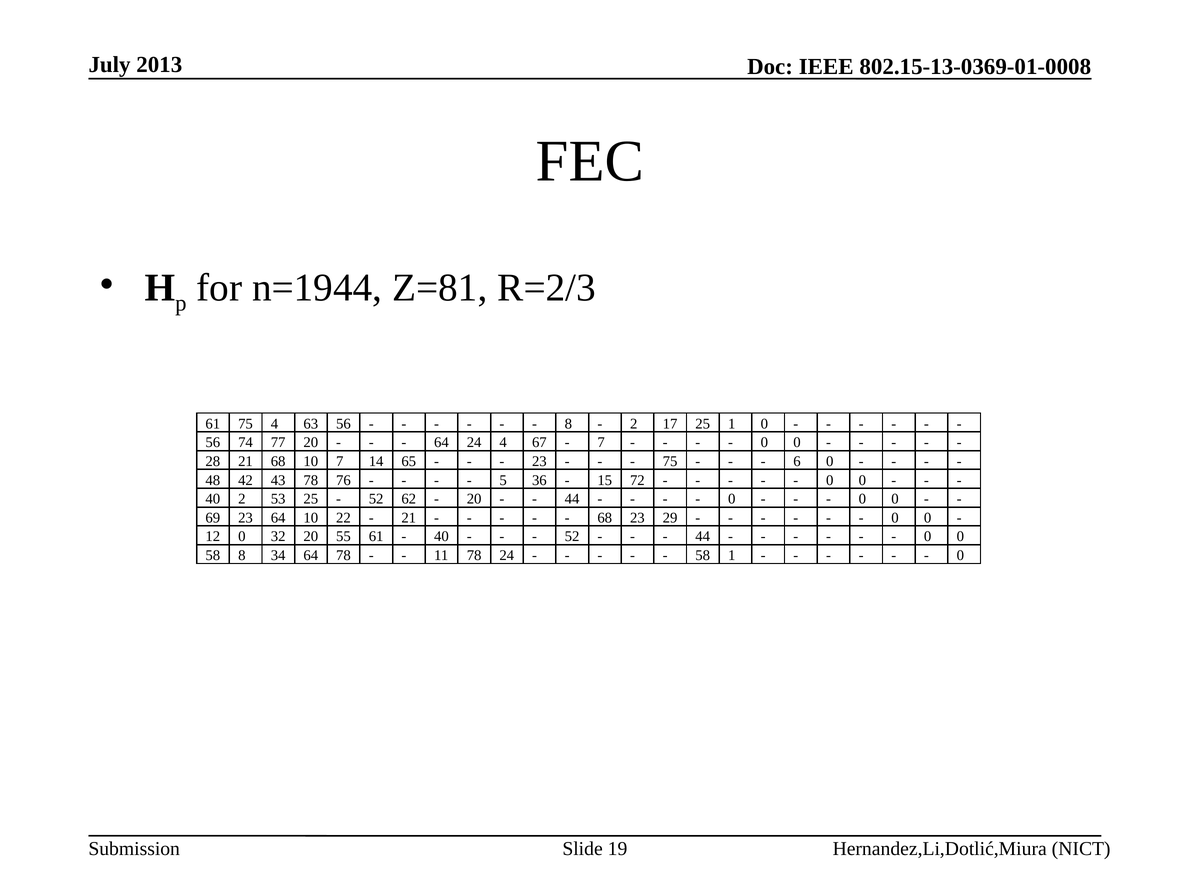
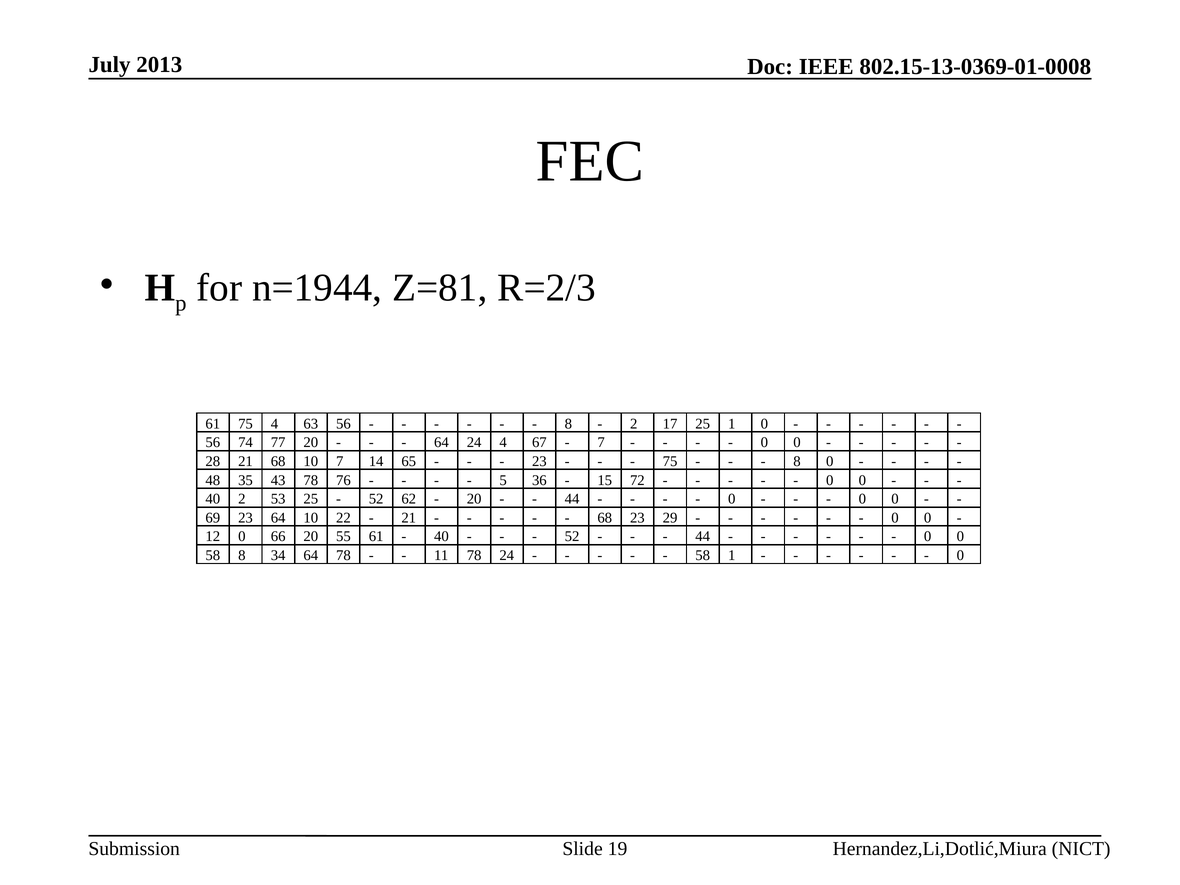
6: 6 -> 8 (797, 461)
42: 42 -> 35 (246, 480)
32: 32 -> 66 (278, 537)
